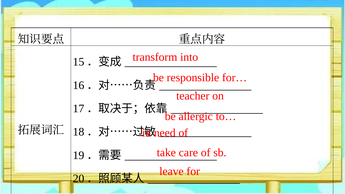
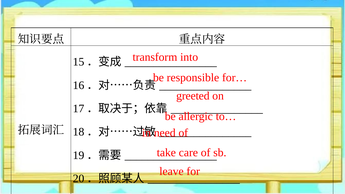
teacher: teacher -> greeted (193, 96)
